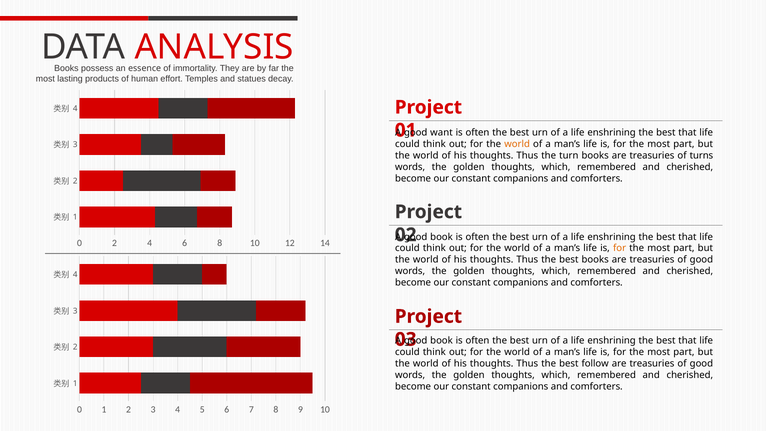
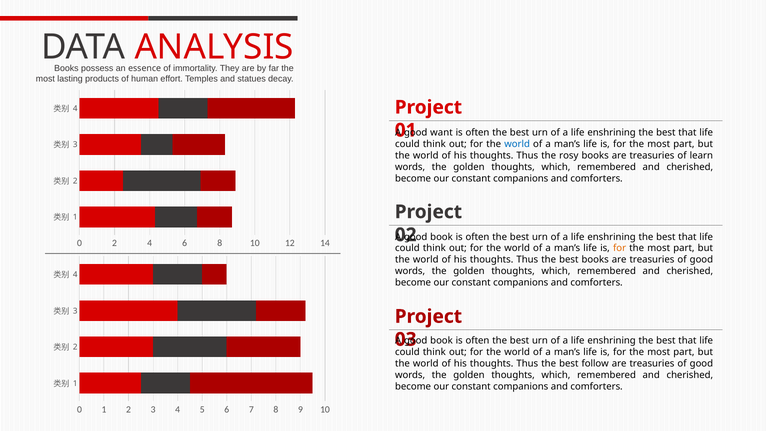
world colour: orange -> blue (517, 144)
turn: turn -> rosy (569, 155)
turns: turns -> learn (701, 155)
